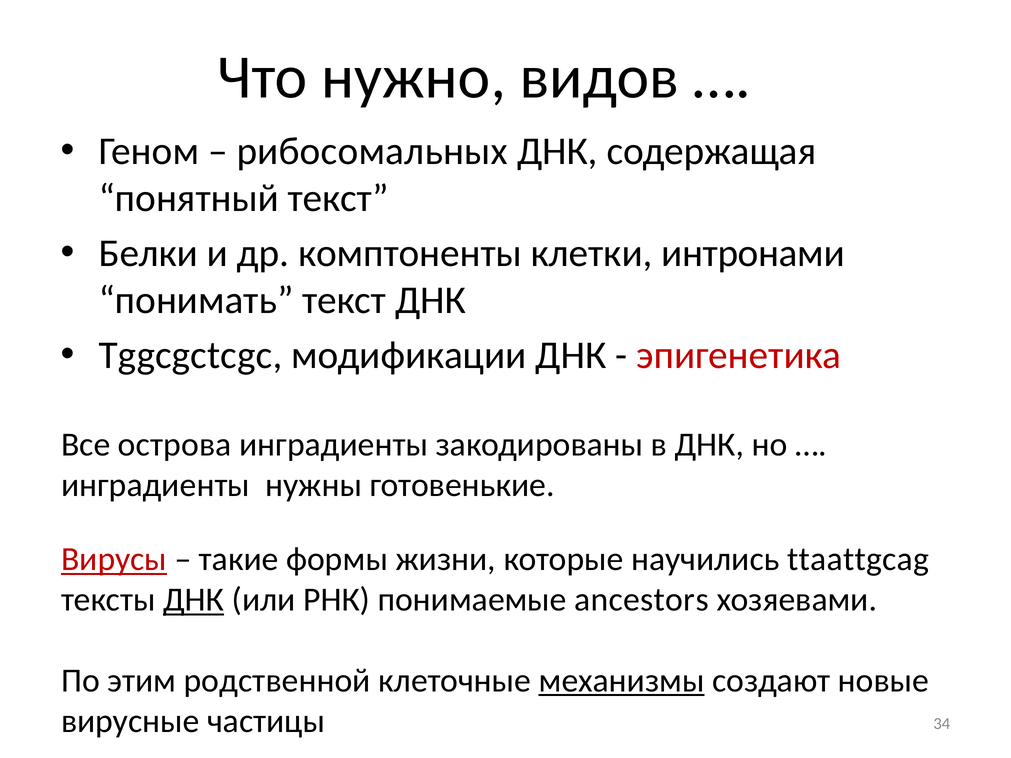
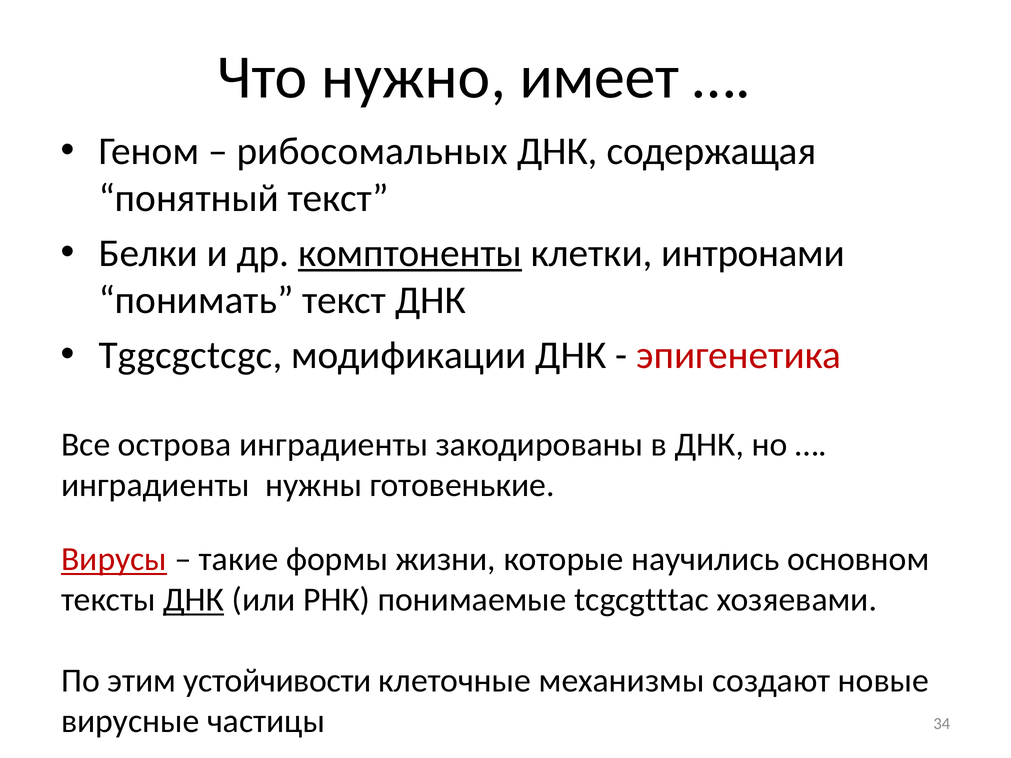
видов: видов -> имеет (599, 77)
комптоненты underline: none -> present (410, 253)
ttaattgcag: ttaattgcag -> основном (858, 560)
ancestors: ancestors -> tcgcgtttac (642, 600)
родственной: родственной -> устойчивости (277, 681)
механизмы underline: present -> none (622, 681)
